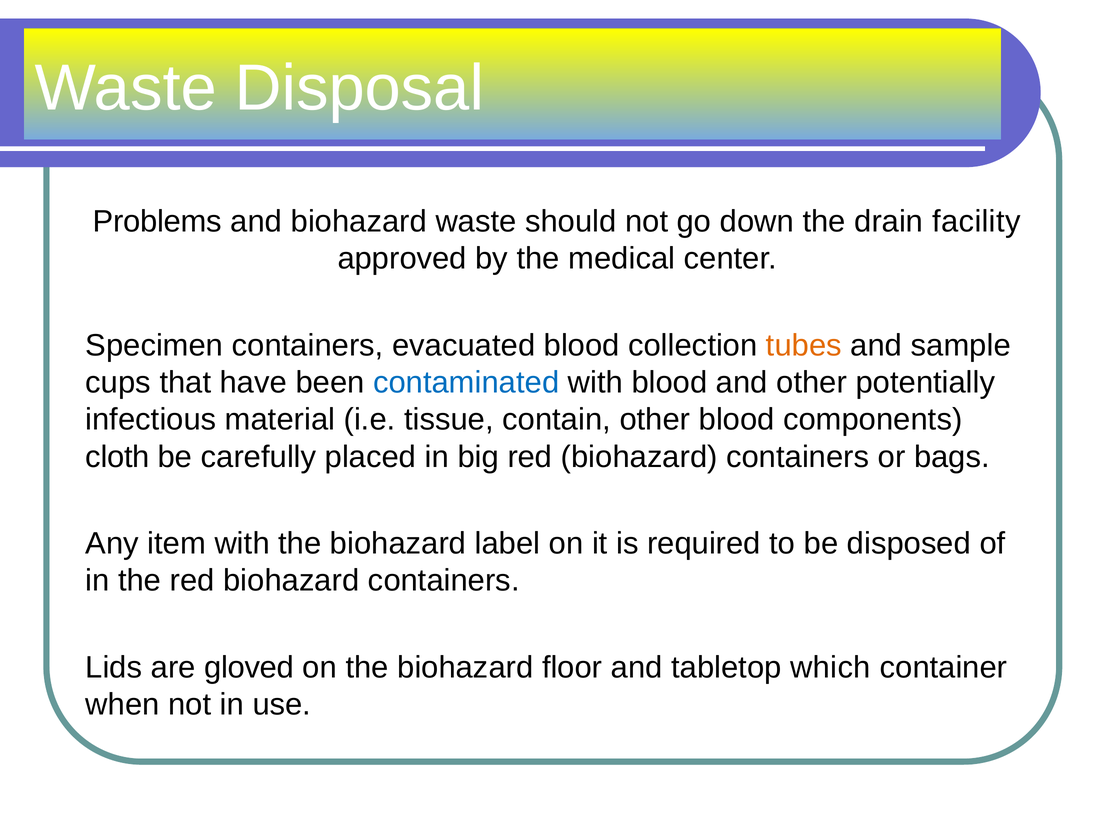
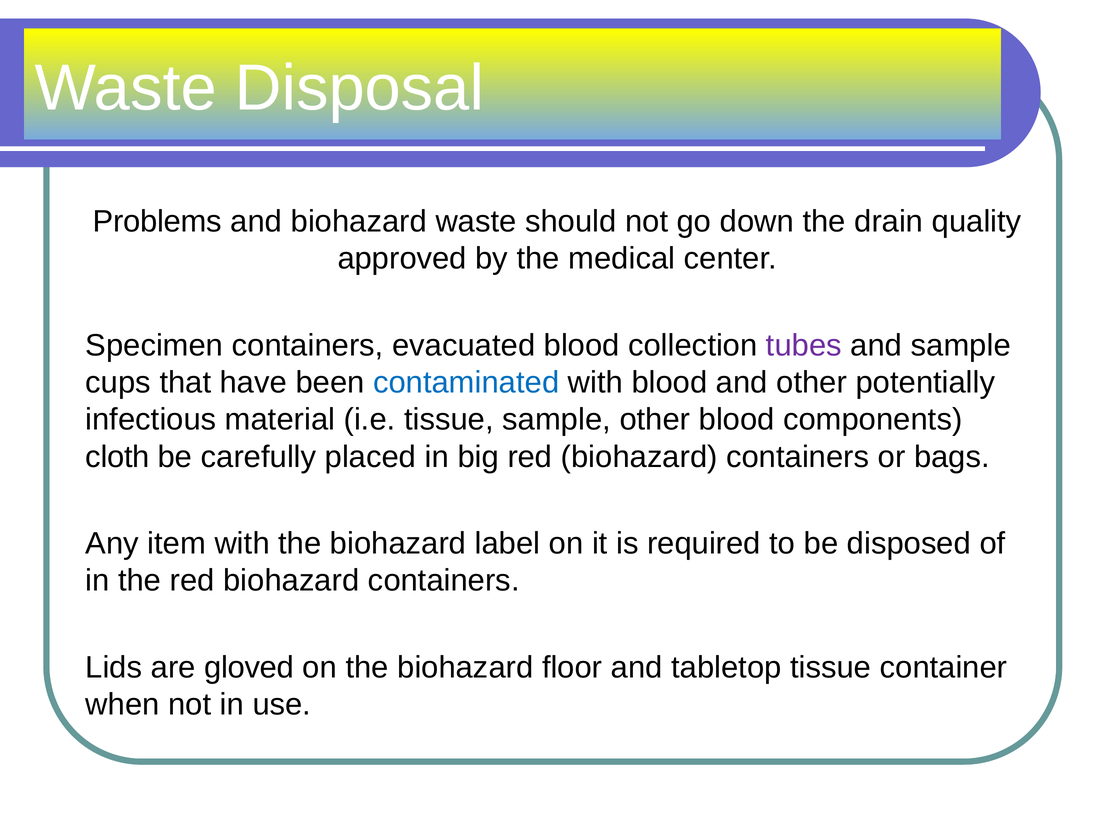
facility: facility -> quality (977, 221)
tubes colour: orange -> purple (804, 345)
tissue contain: contain -> sample (557, 420)
tabletop which: which -> tissue (831, 668)
